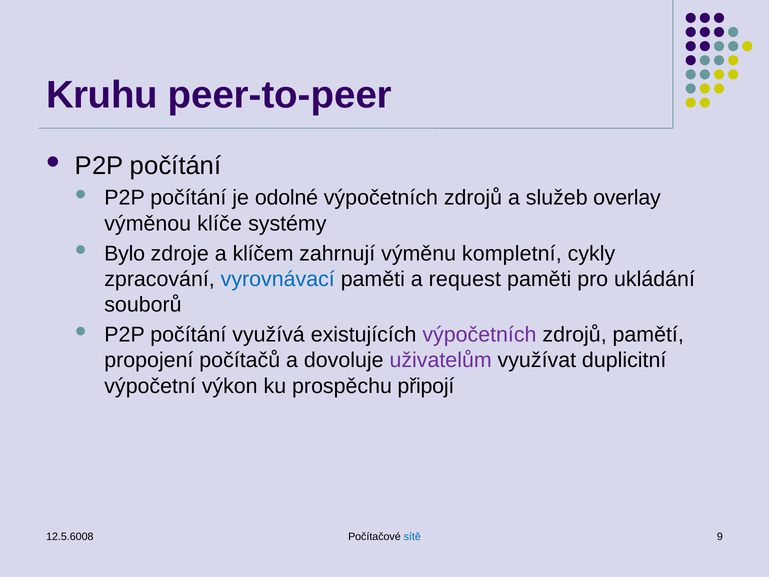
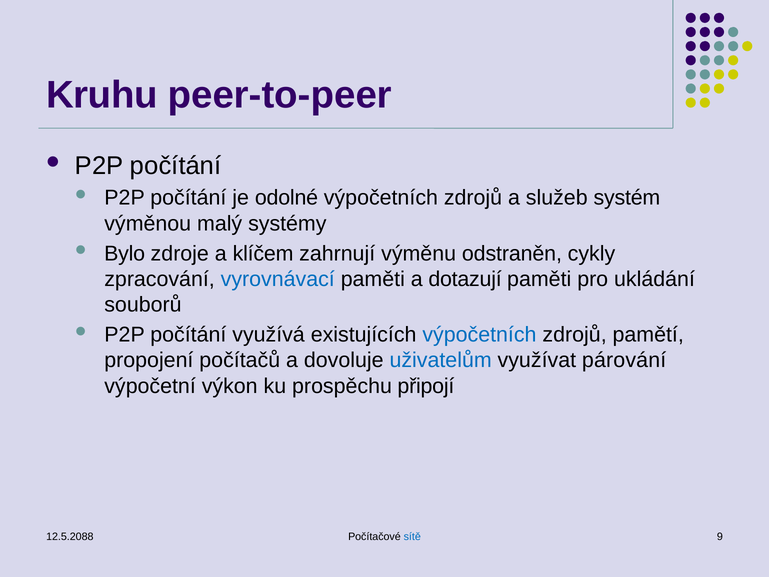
overlay: overlay -> systém (627, 198)
klíče: klíče -> malý (220, 223)
kompletní: kompletní -> odstraněn (512, 253)
request: request -> dotazují (465, 279)
výpočetních colour: purple -> blue (479, 335)
uživatelům colour: purple -> blue (441, 360)
duplicitní: duplicitní -> párování (624, 360)
12.5.6008: 12.5.6008 -> 12.5.2088 (70, 536)
